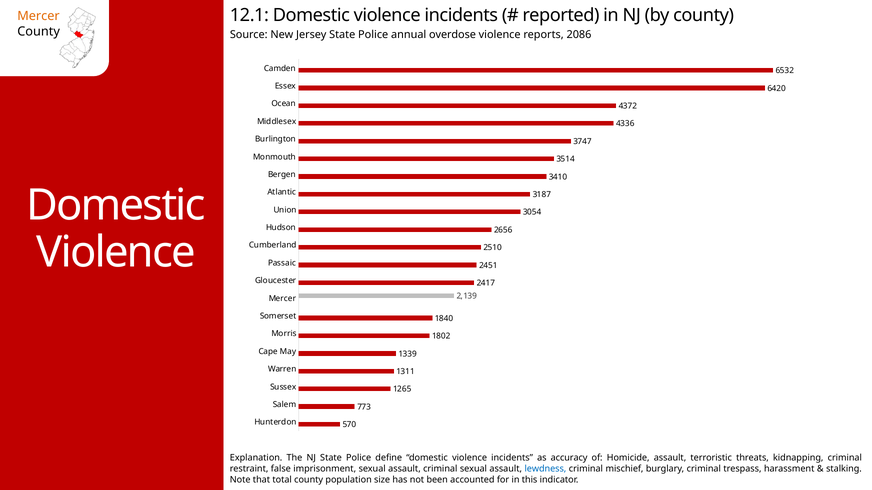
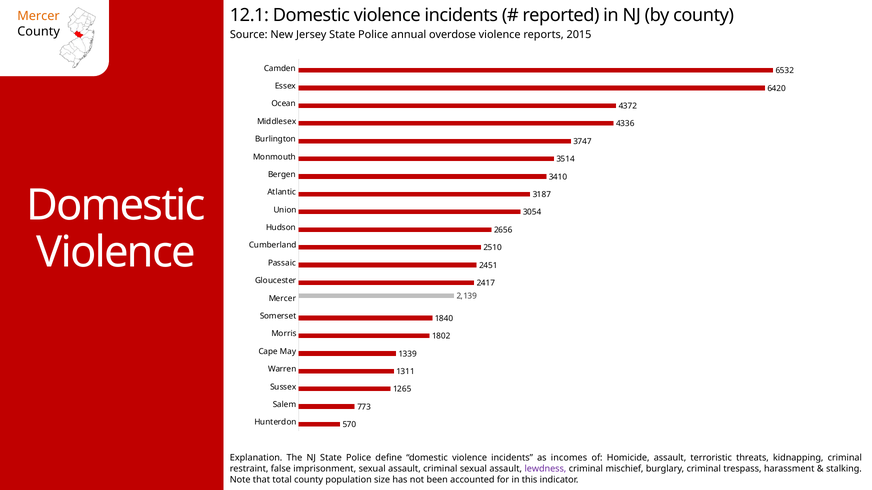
2086: 2086 -> 2015 (579, 35)
accuracy: accuracy -> incomes (569, 458)
lewdness colour: blue -> purple (545, 469)
